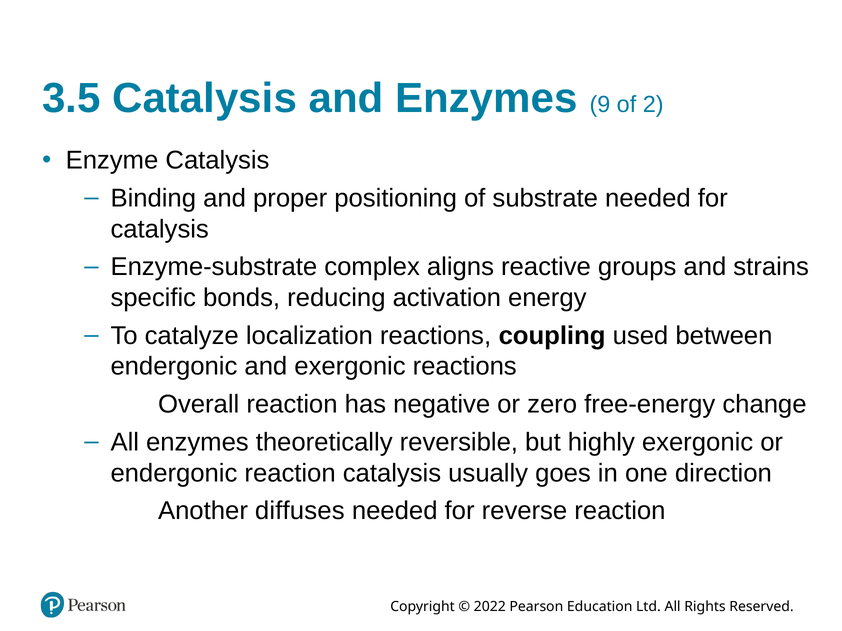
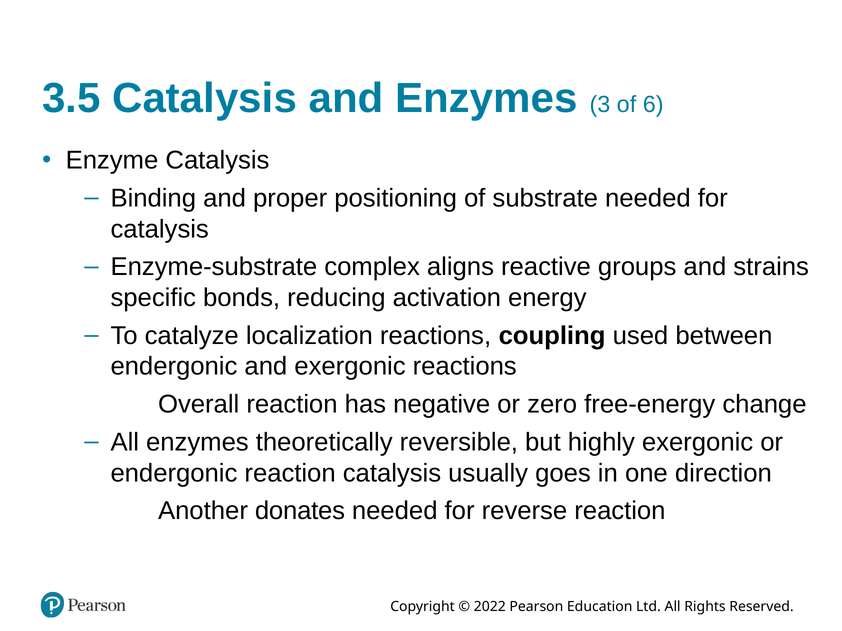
9: 9 -> 3 (600, 105)
2: 2 -> 6 (653, 105)
diffuses: diffuses -> donates (300, 511)
